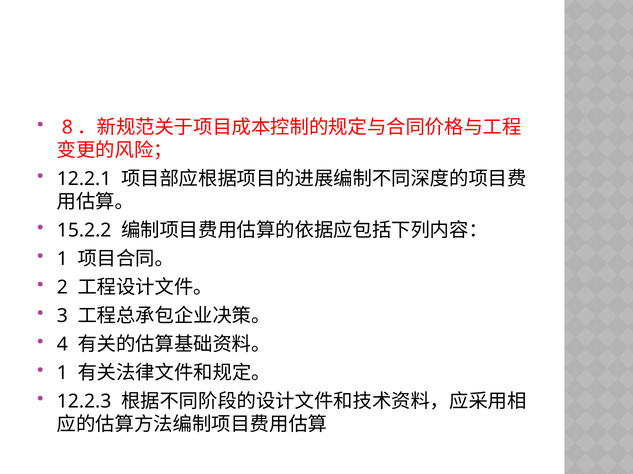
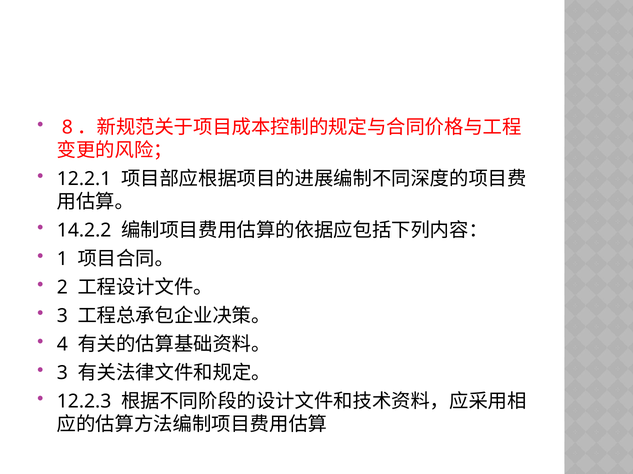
15.2.2: 15.2.2 -> 14.2.2 (84, 231)
1: 1 -> 3 (62, 373)
